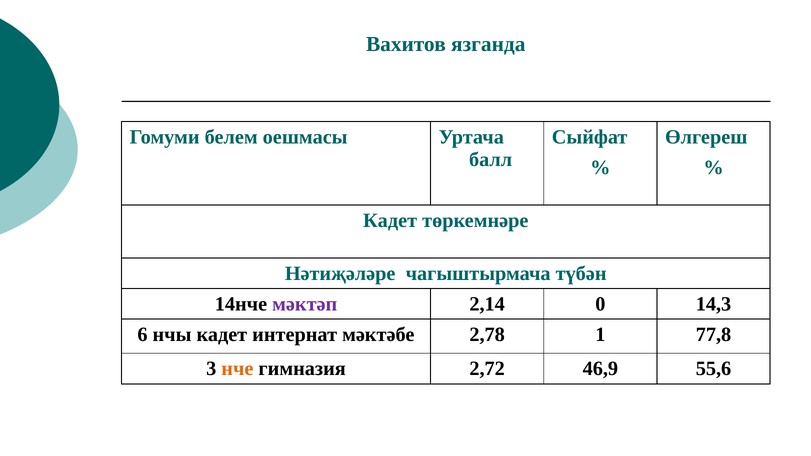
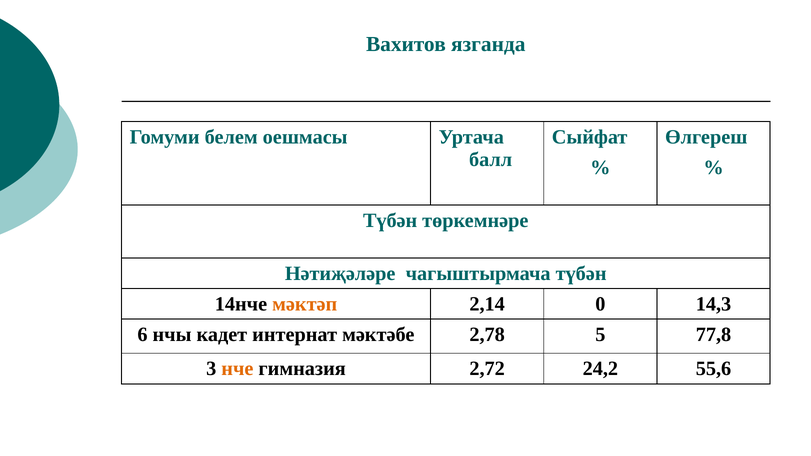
Кадет: Кадет -> Түбән (390, 221)
мәктәп colour: purple -> orange (305, 304)
1: 1 -> 5 (600, 335)
46,9: 46,9 -> 24,2 (600, 369)
